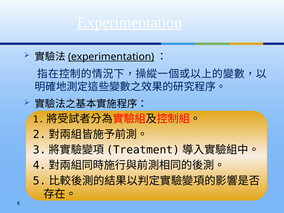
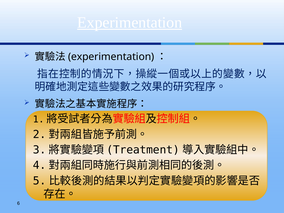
experimentation underline: present -> none (111, 57)
